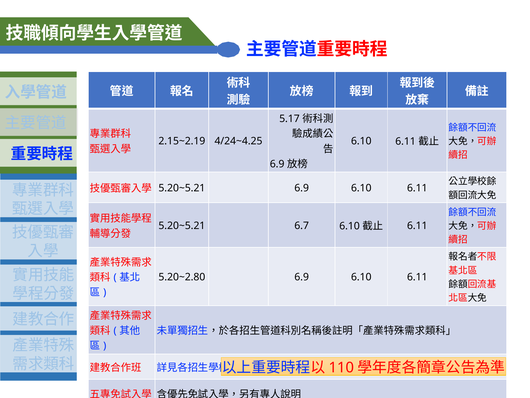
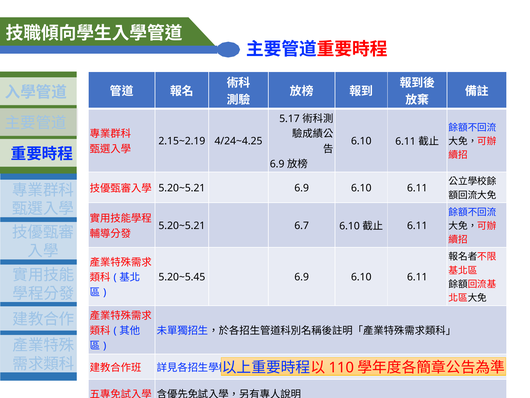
5.20~2.80: 5.20~2.80 -> 5.20~5.45 (182, 277)
